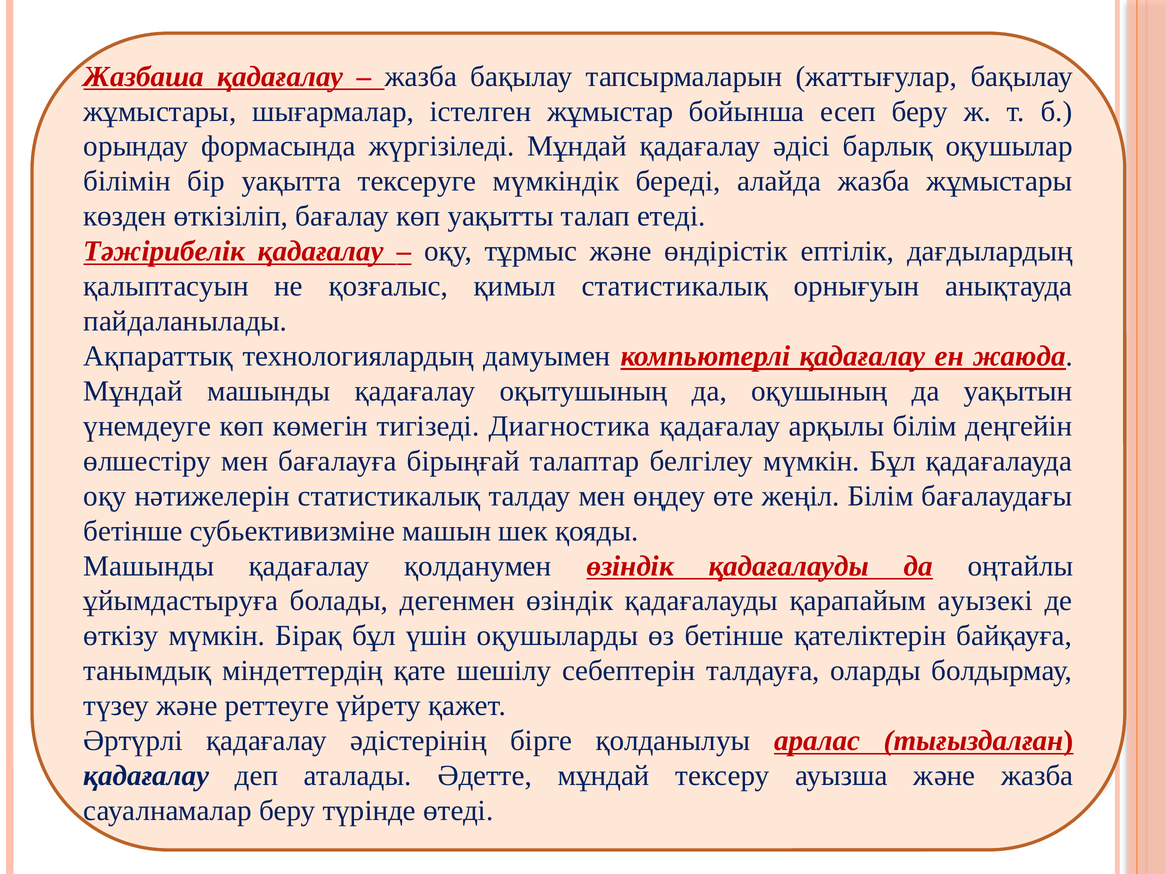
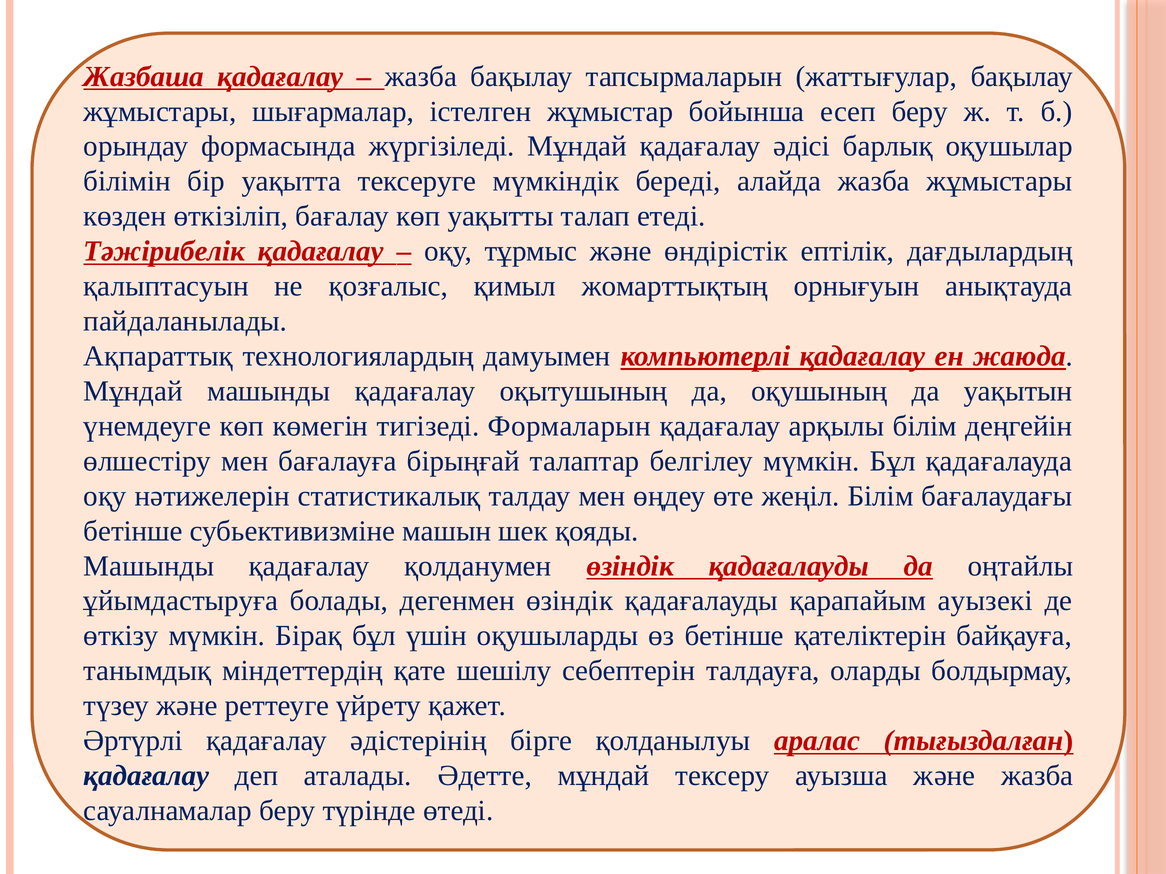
қимыл статистикалық: статистикалық -> жомарттықтың (675, 286)
Диагностика: Диагностика -> Формаларын (569, 426)
